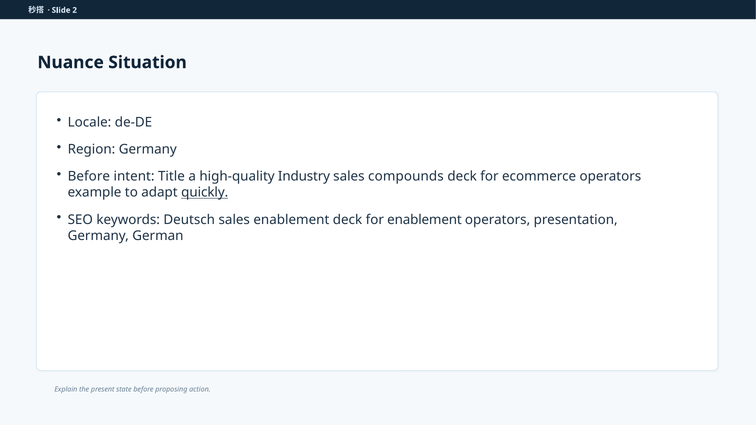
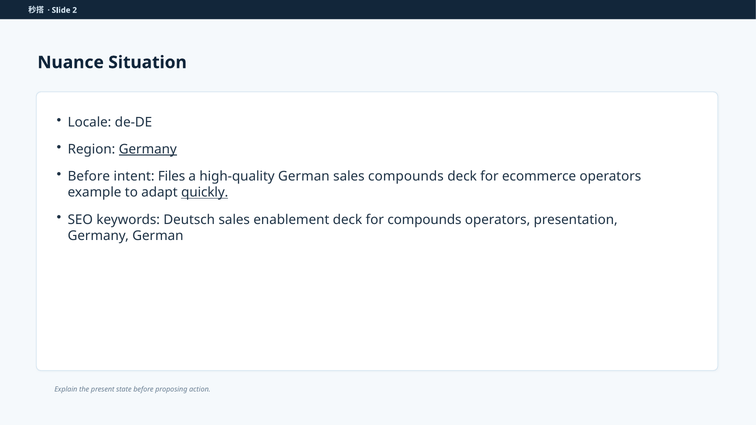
Germany underline: none -> present (148, 149)
Title: Title -> Files (172, 177)
high-quality Industry: Industry -> German (304, 177)
for enablement: enablement -> compounds (424, 220)
